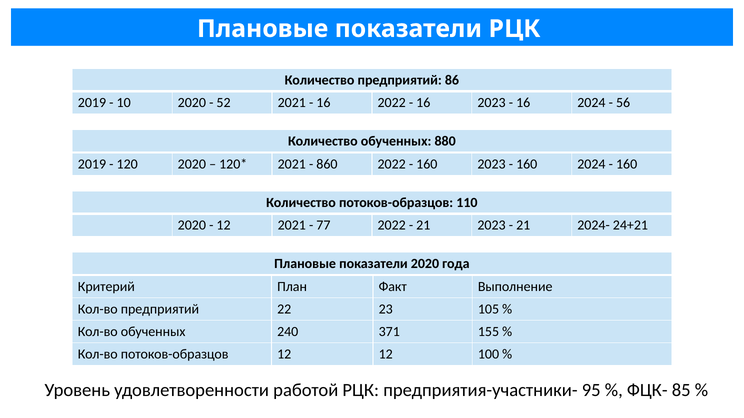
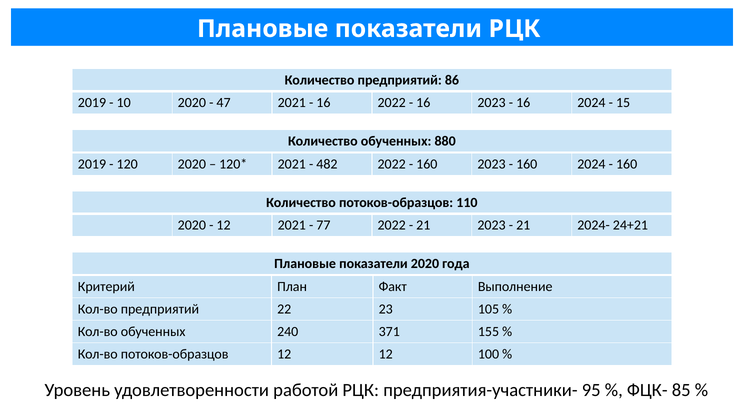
52: 52 -> 47 (224, 103)
56: 56 -> 15 (623, 103)
860: 860 -> 482 (327, 164)
